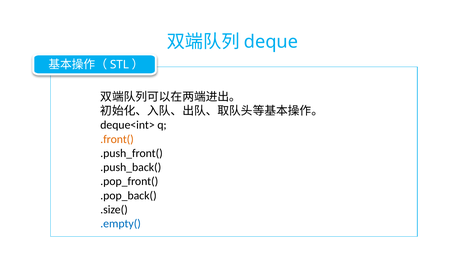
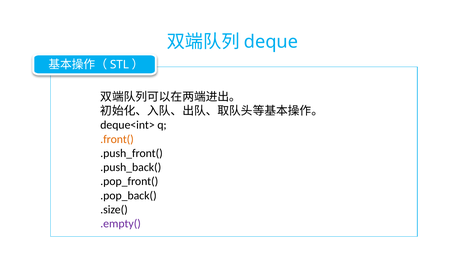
.empty( colour: blue -> purple (121, 224)
